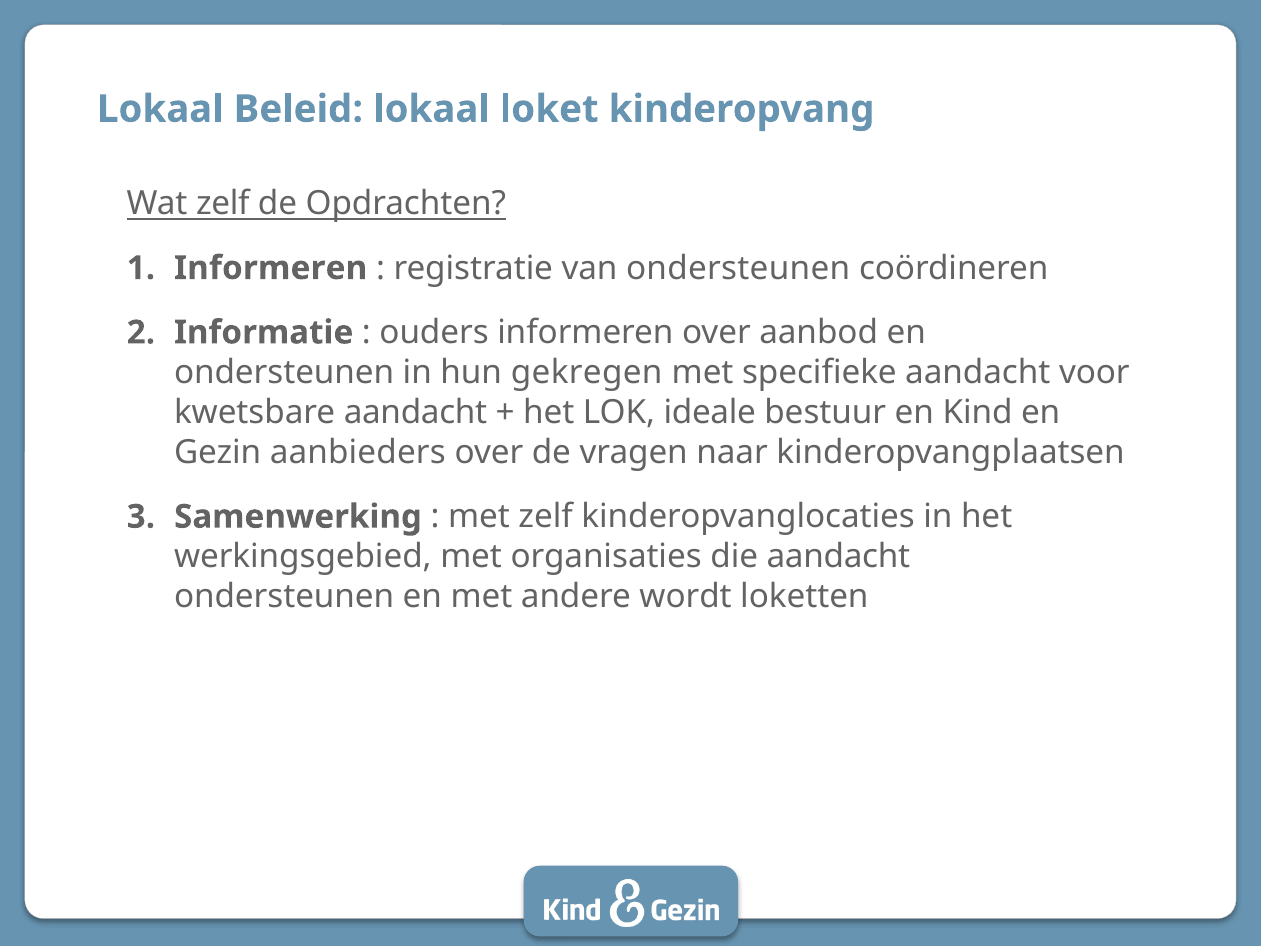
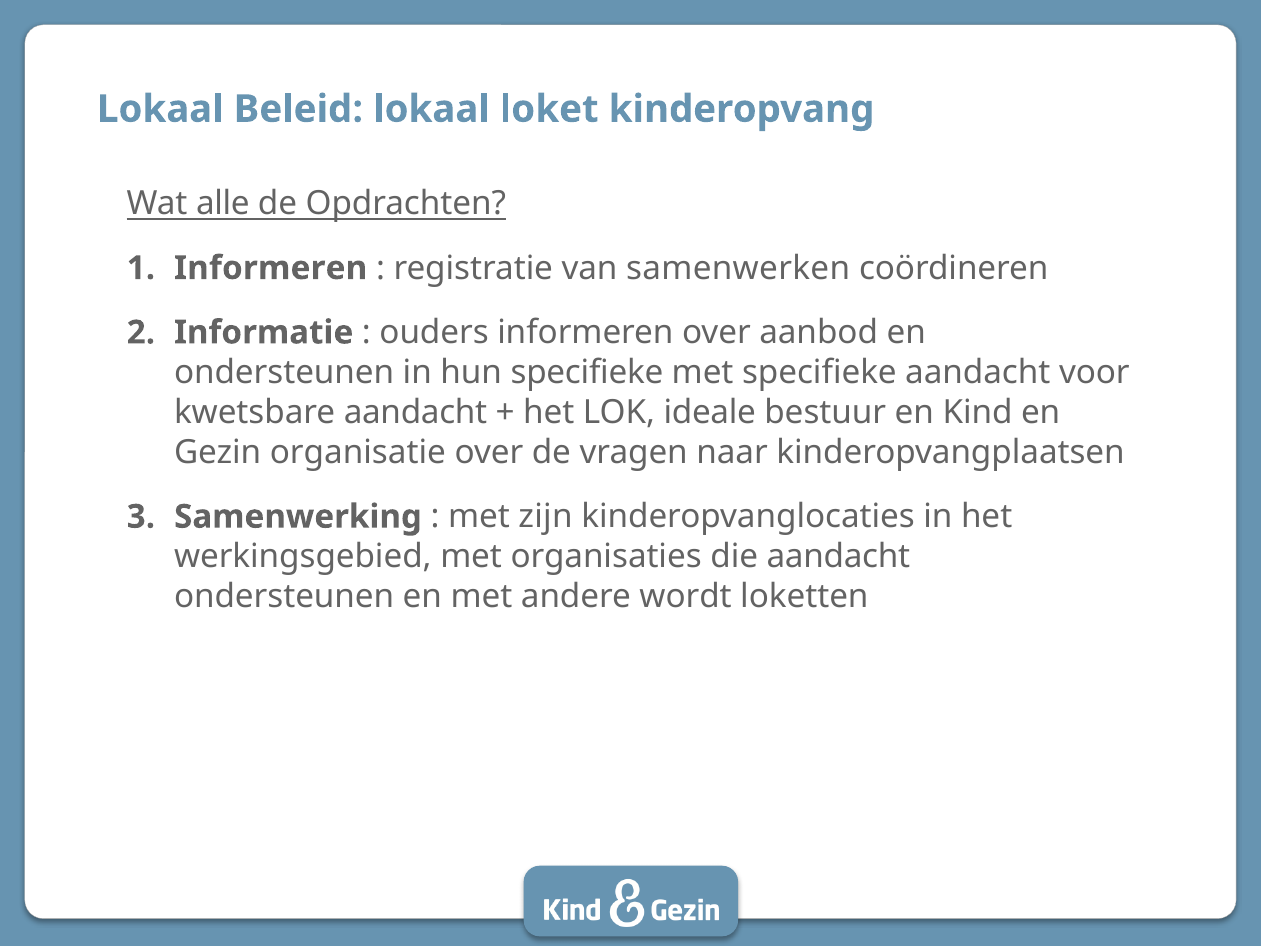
Wat zelf: zelf -> alle (223, 204)
van ondersteunen: ondersteunen -> samenwerken (738, 268)
hun gekregen: gekregen -> specifieke (587, 372)
aanbieders: aanbieders -> organisatie (358, 452)
met zelf: zelf -> zijn (546, 517)
